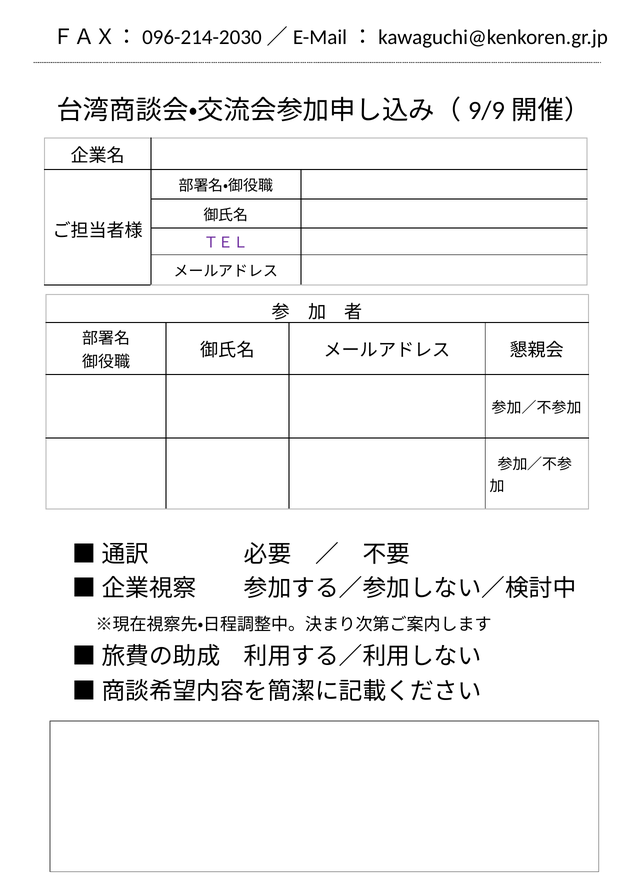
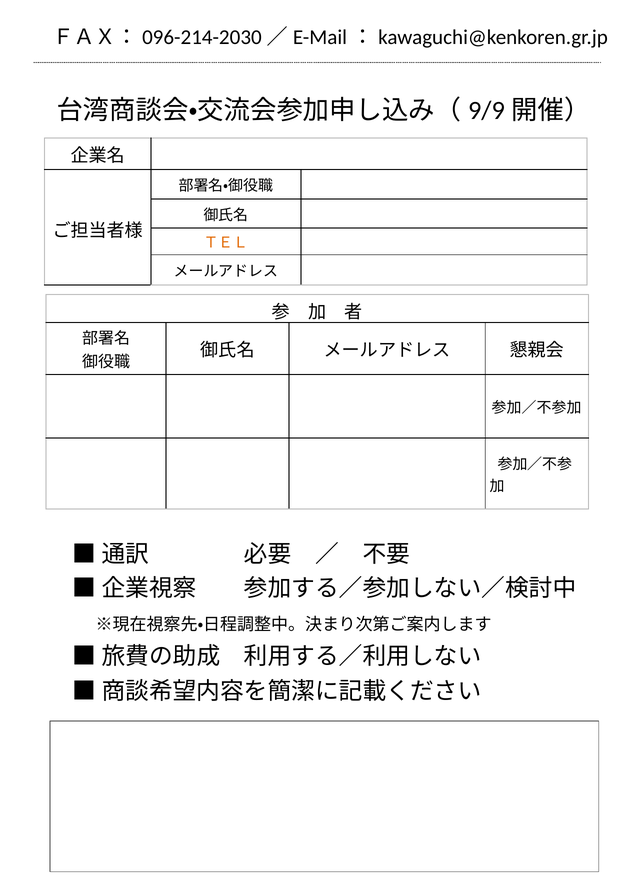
ＴＥＬ colour: purple -> orange (226, 243)
